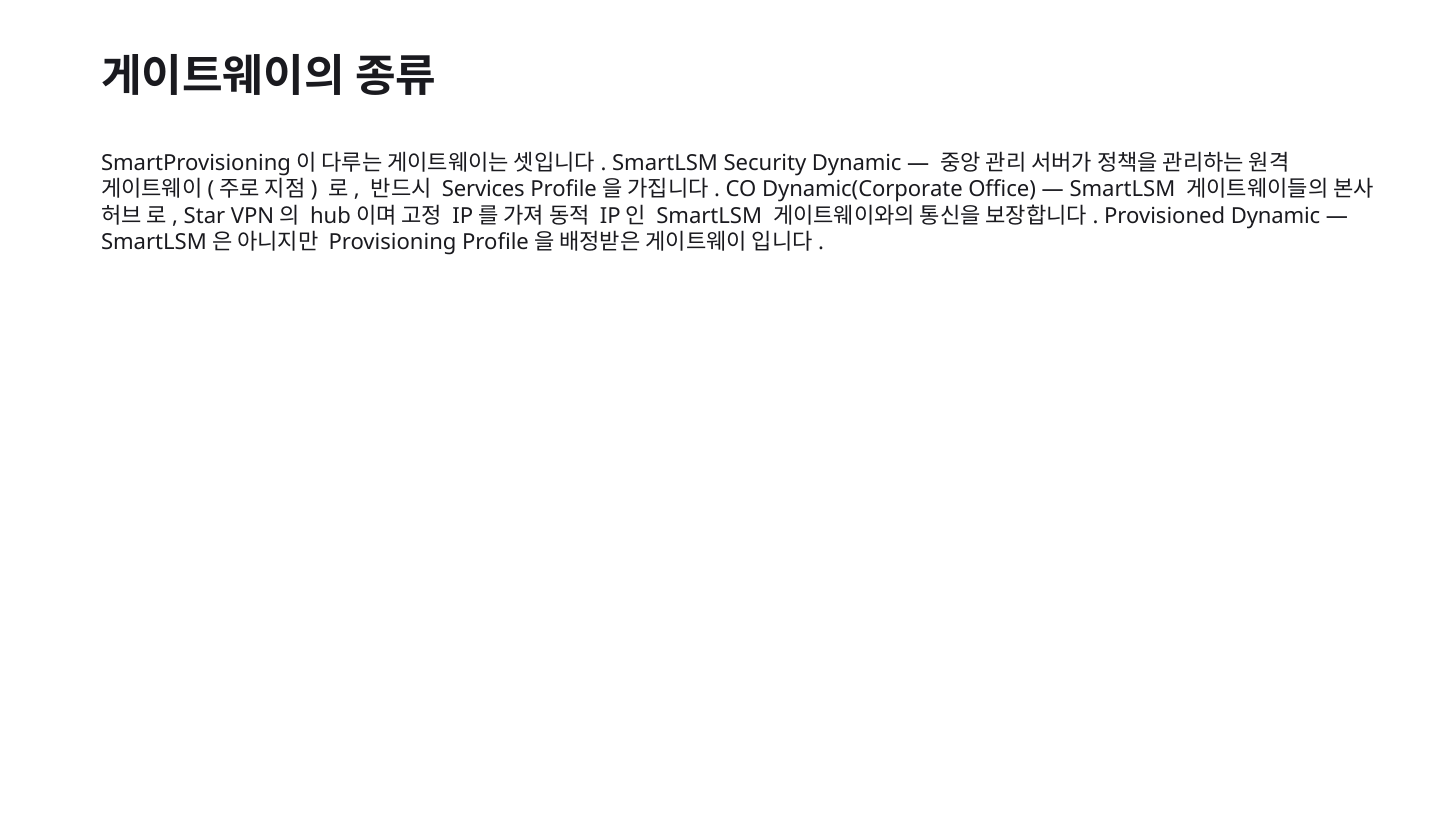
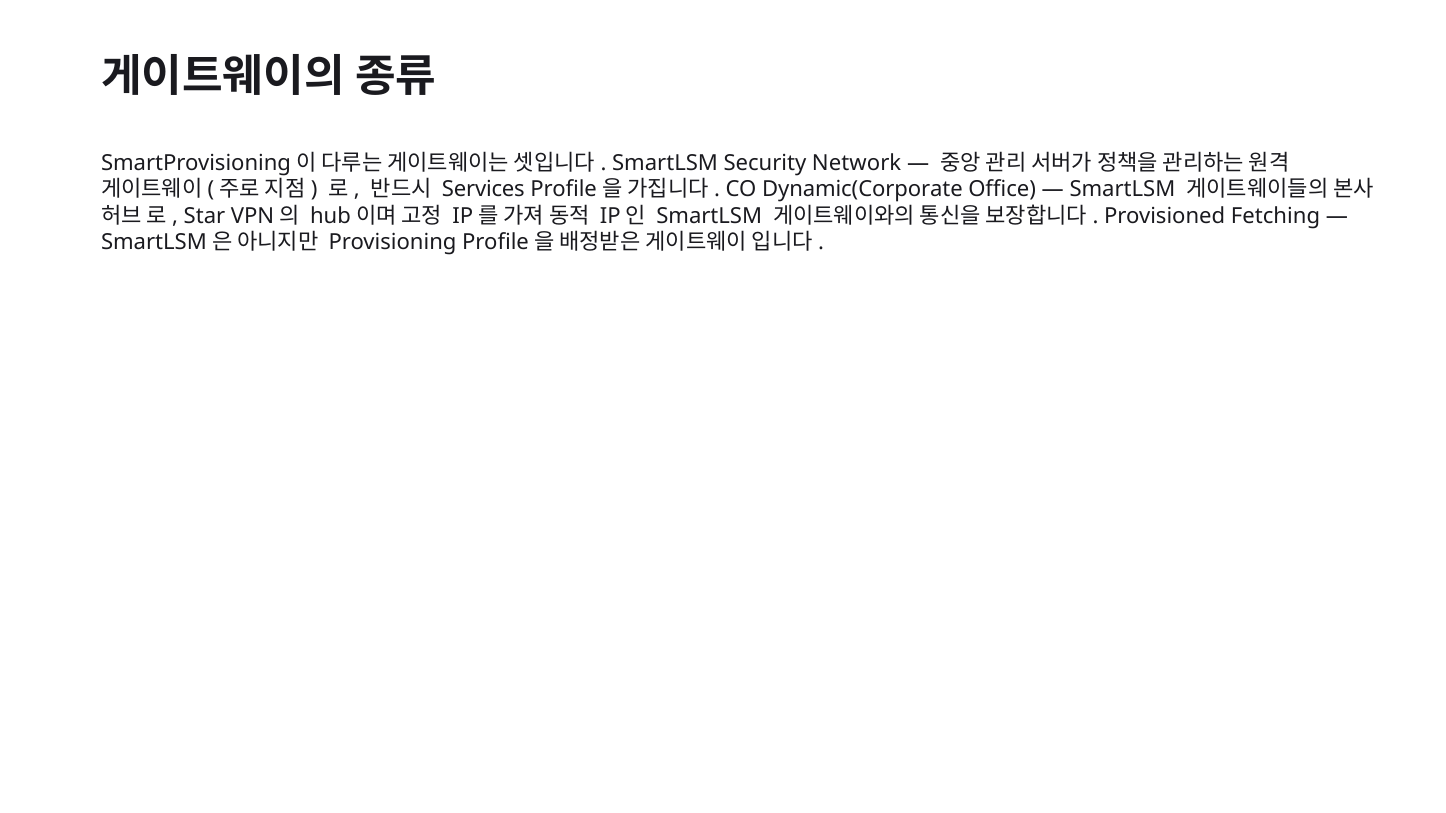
Security Dynamic: Dynamic -> Network (857, 163)
Provisioned Dynamic: Dynamic -> Fetching (1275, 216)
